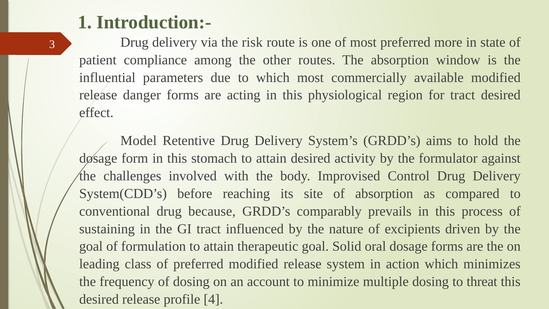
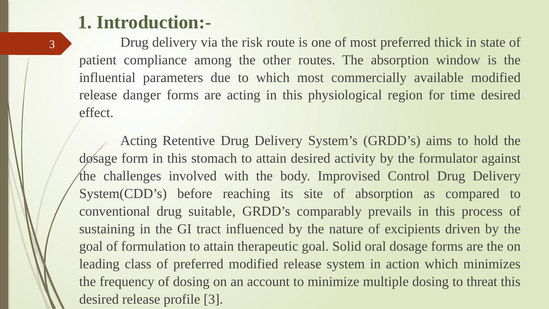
more: more -> thick (448, 42)
for tract: tract -> time (463, 95)
Model: Model -> Acting (139, 141)
because: because -> suitable (212, 211)
profile 4: 4 -> 3 (213, 299)
